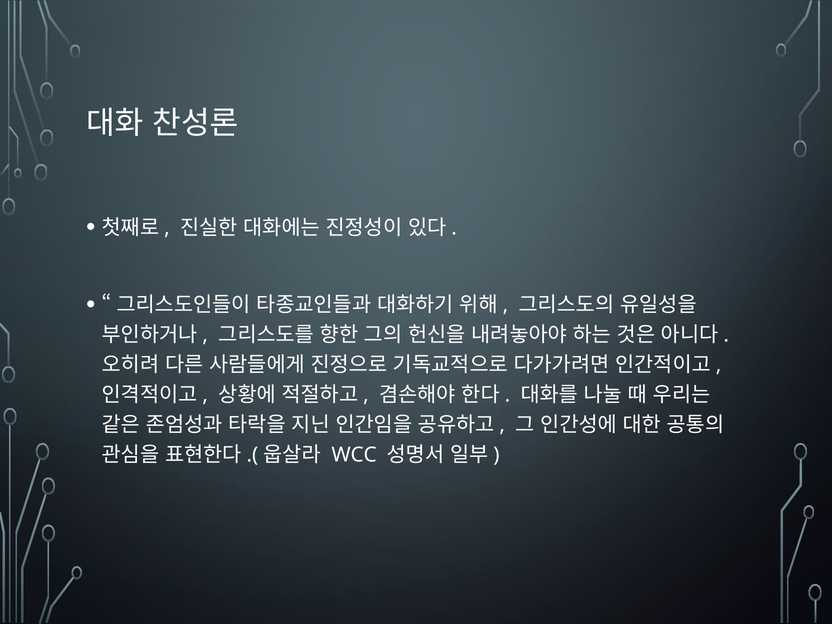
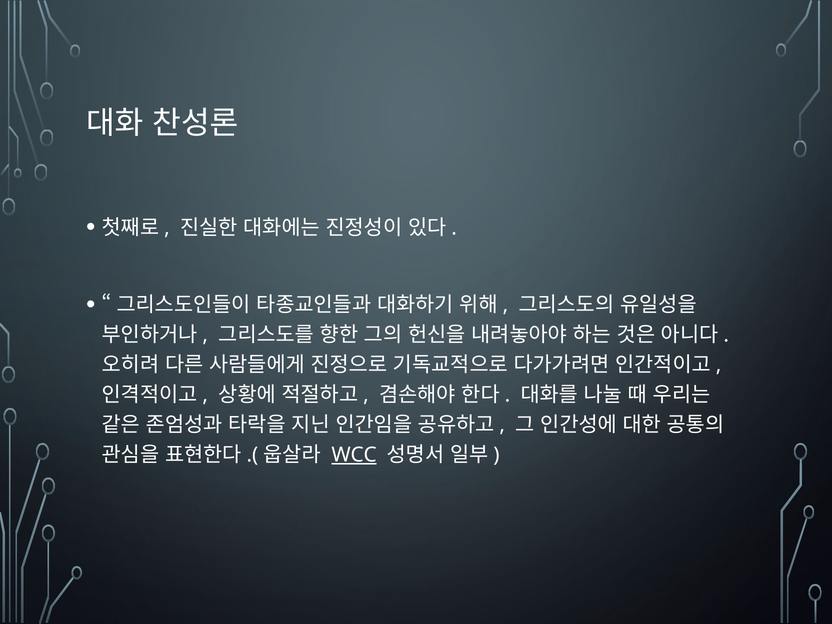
WCC underline: none -> present (354, 455)
